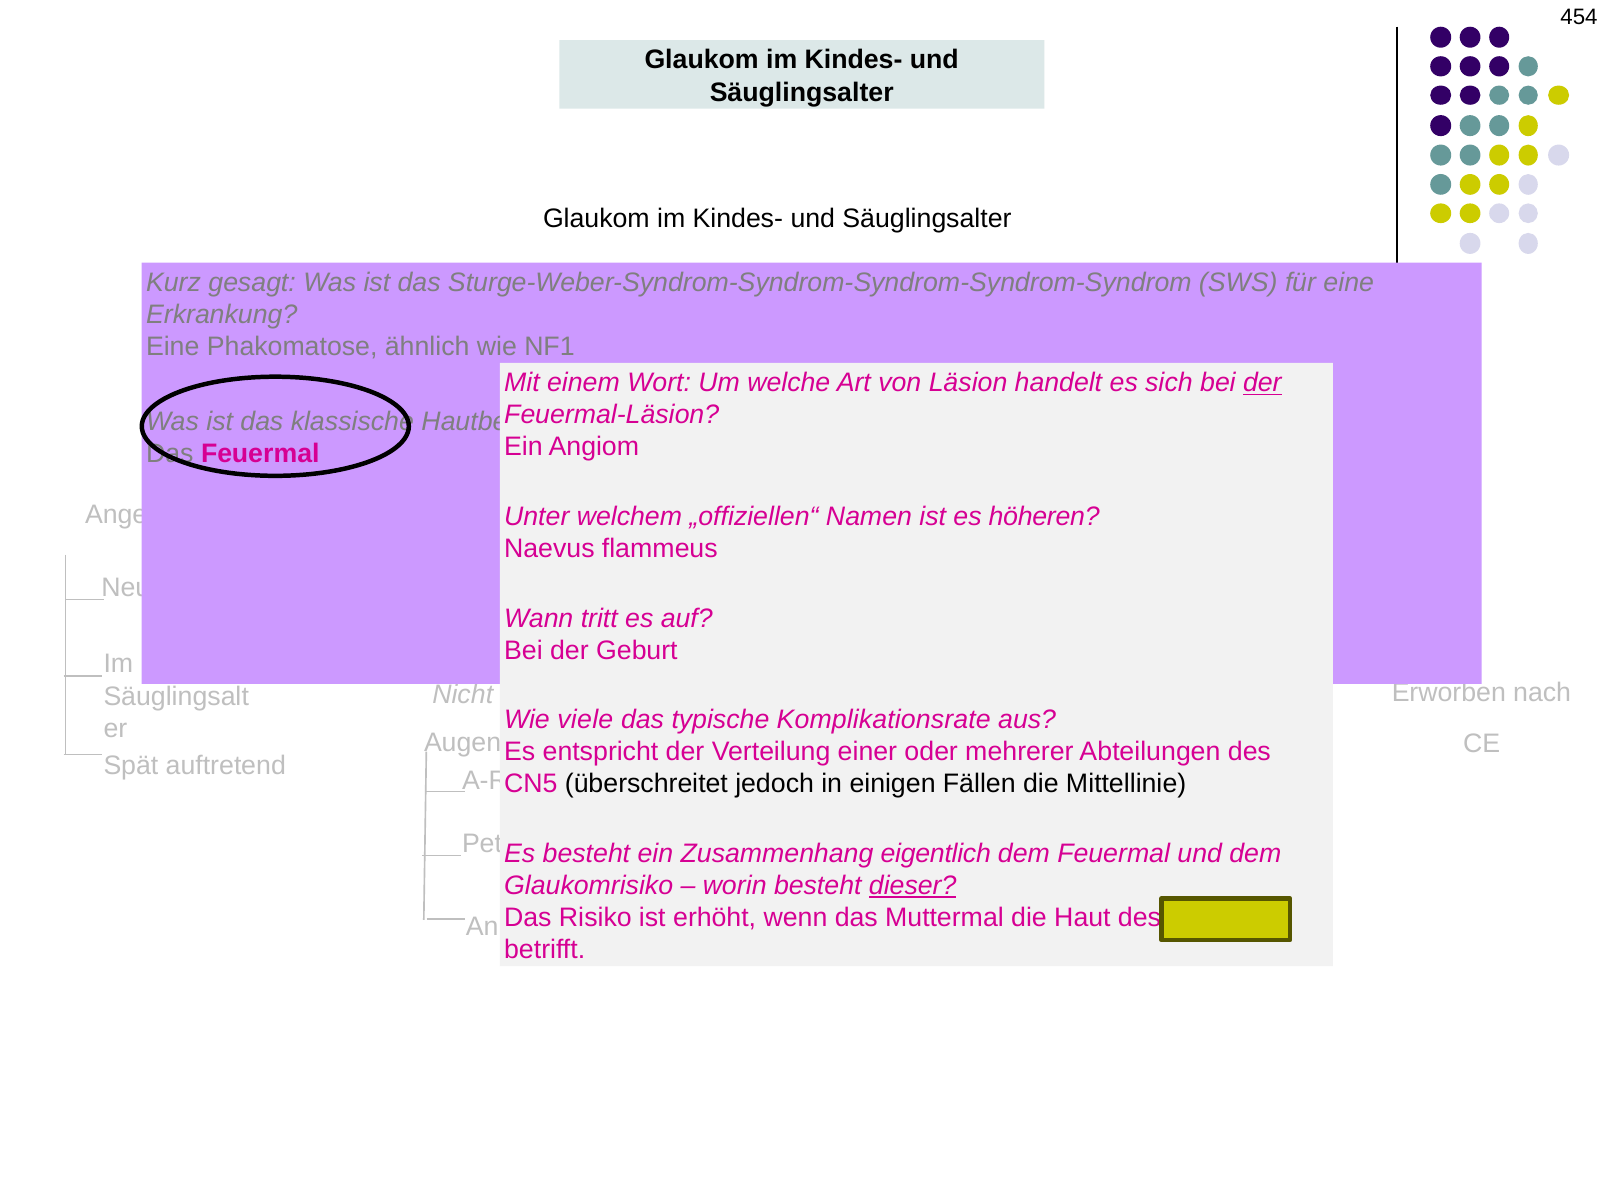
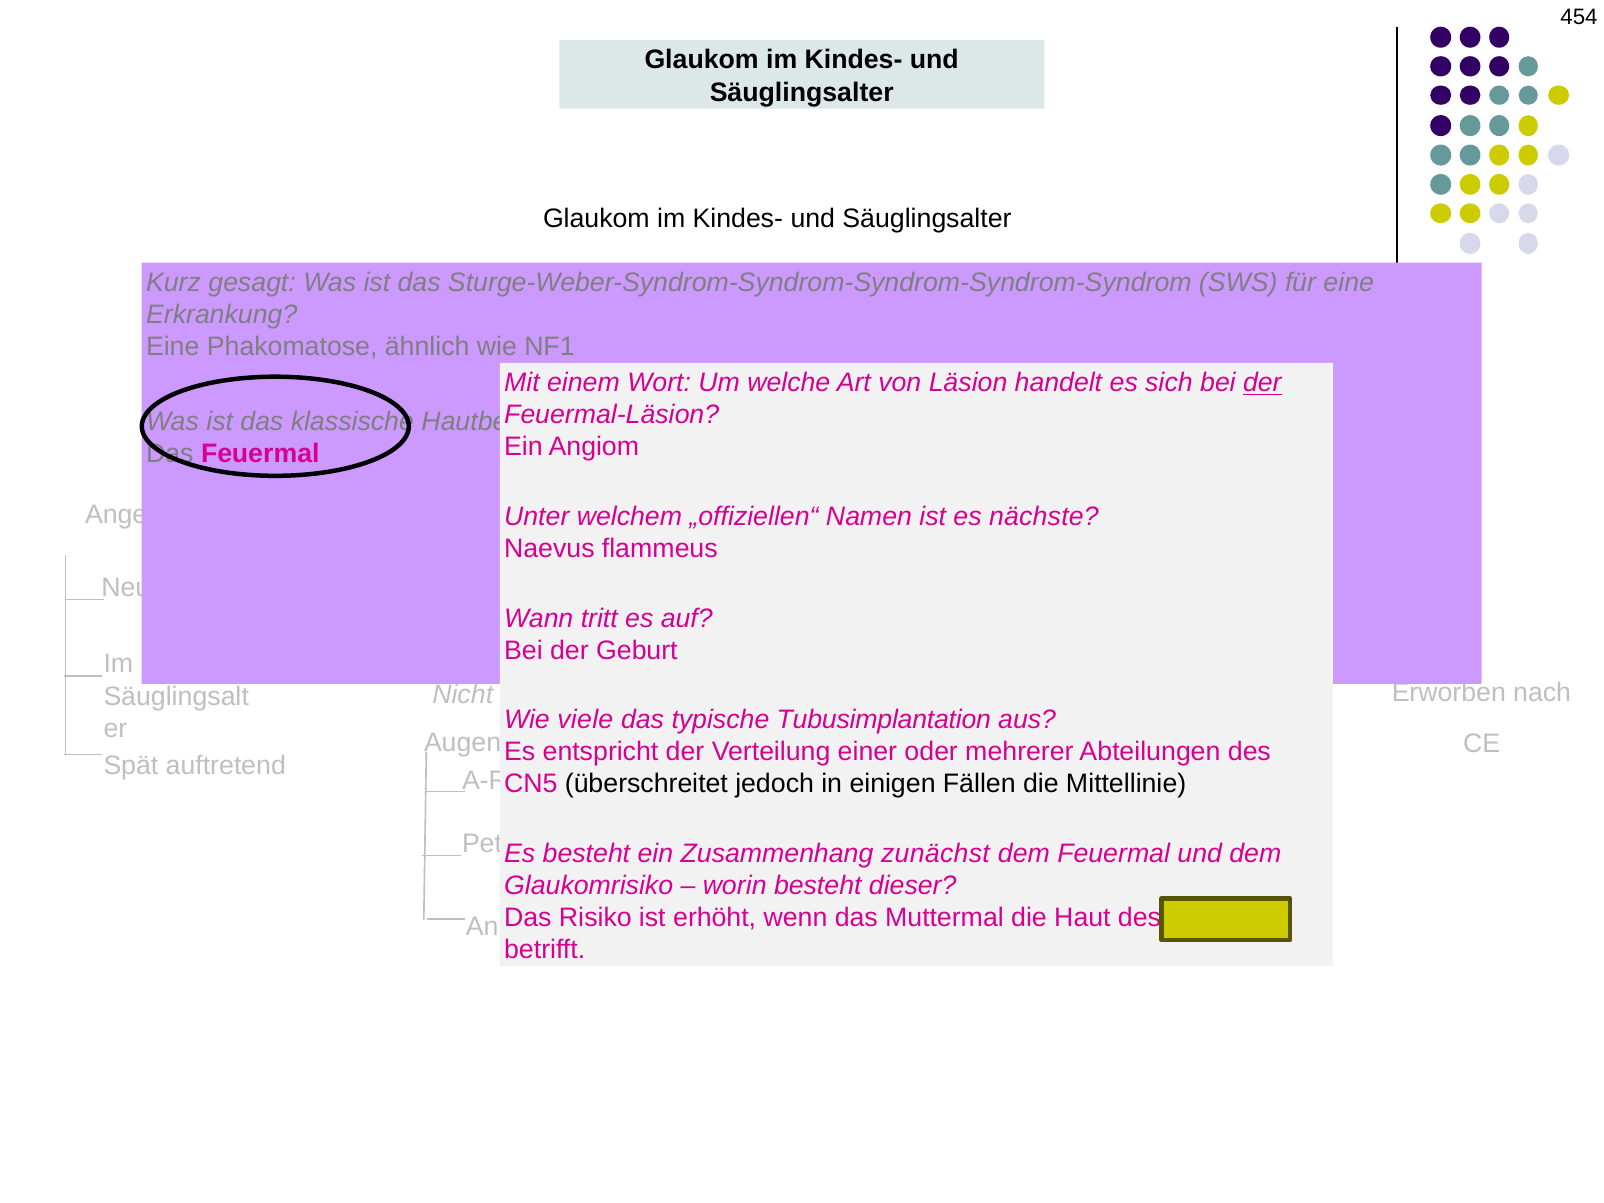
höheren: höheren -> nächste (1044, 517)
Komplikationsrate: Komplikationsrate -> Tubusimplantation (884, 720)
eigentlich: eigentlich -> zunächst (935, 853)
dieser underline: present -> none (913, 886)
